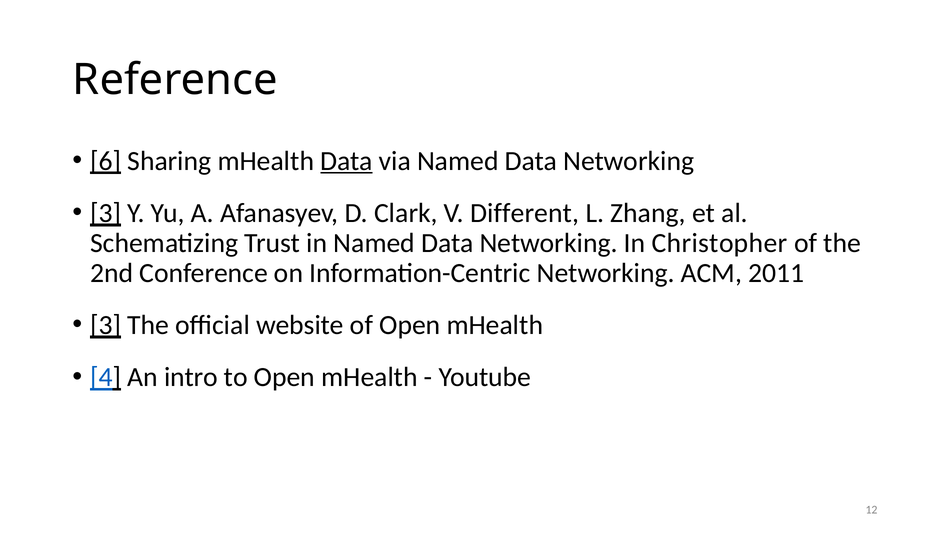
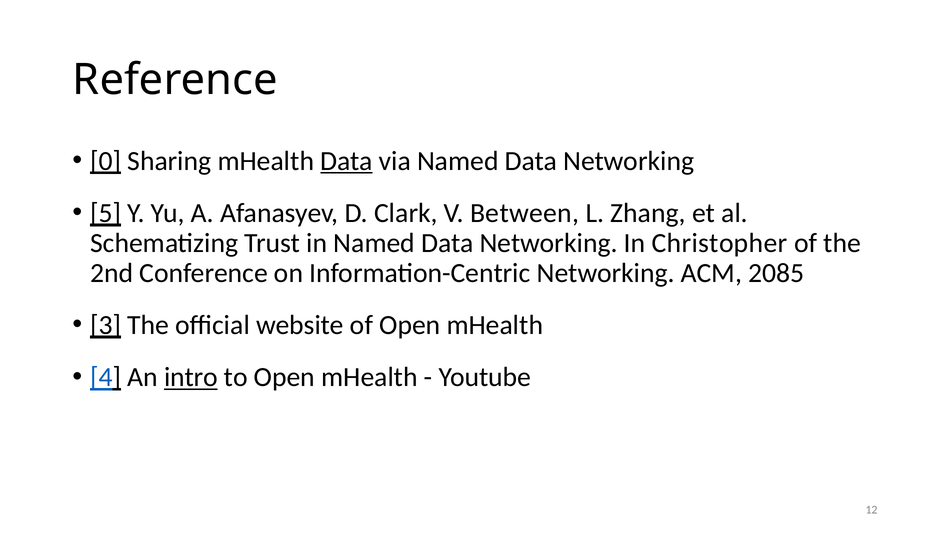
6: 6 -> 0 (106, 161)
3: 3 -> 5 (106, 213)
Different: Different -> Between (525, 213)
2011: 2011 -> 2085 (776, 273)
intro underline: none -> present (191, 378)
